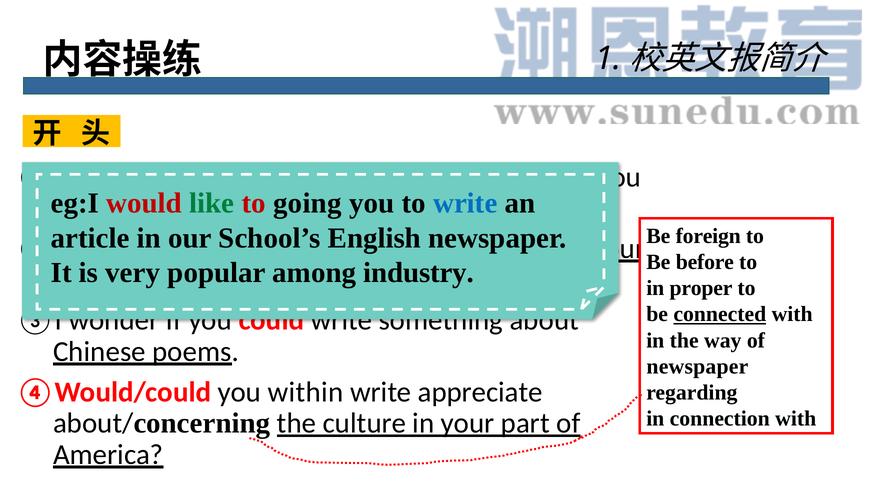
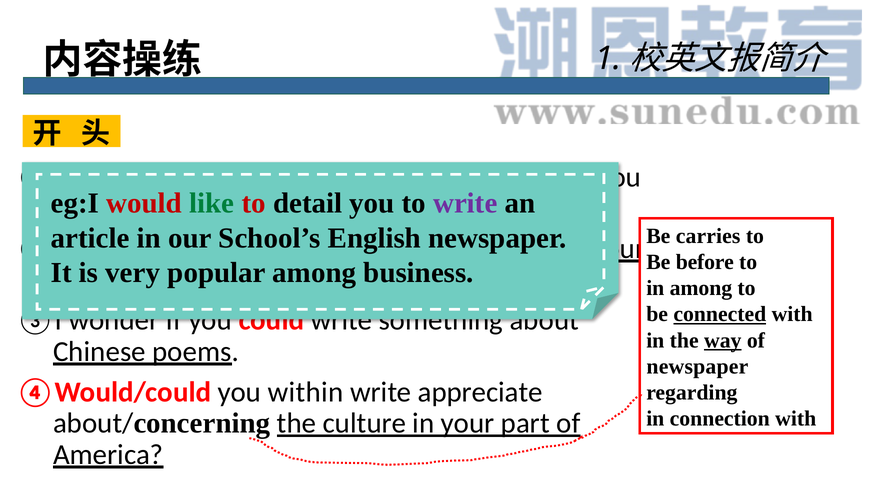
going: going -> detail (308, 203)
write colour: blue -> purple (465, 203)
foreign: foreign -> carries (708, 236)
industry: industry -> business (419, 273)
in proper: proper -> among (701, 288)
way underline: none -> present (723, 340)
